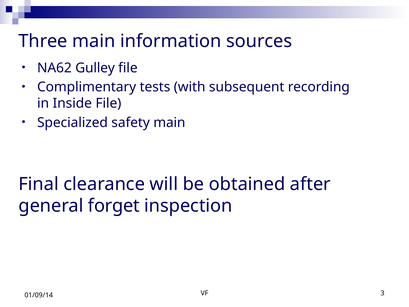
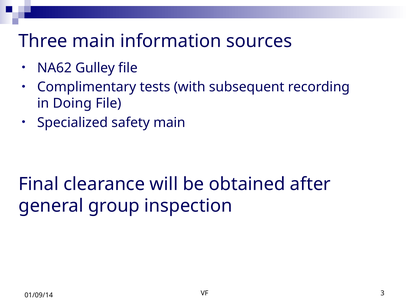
Inside: Inside -> Doing (72, 103)
forget: forget -> group (114, 206)
